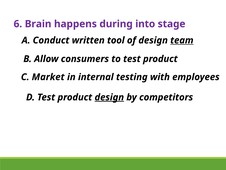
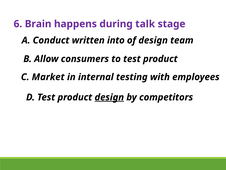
into: into -> talk (145, 24)
tool: tool -> into (116, 40)
team underline: present -> none (182, 40)
